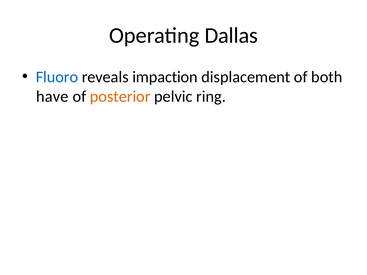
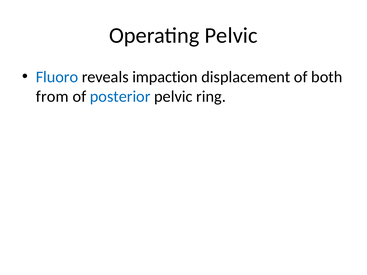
Operating Dallas: Dallas -> Pelvic (231, 36)
have: have -> from (52, 97)
posterior colour: orange -> blue (120, 97)
